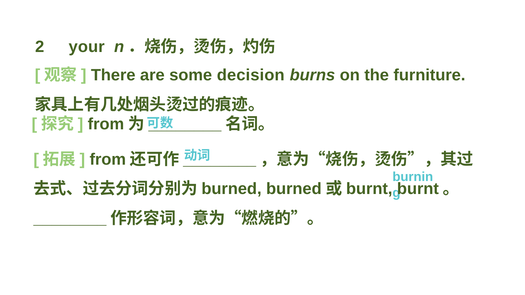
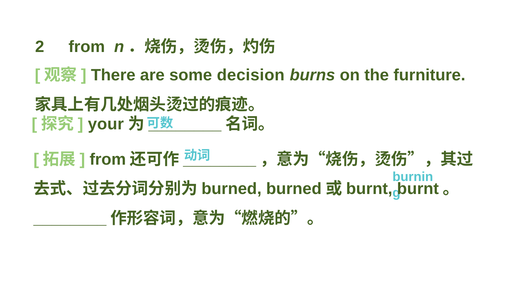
2 your: your -> from (87, 47)
from: from -> your (106, 124)
